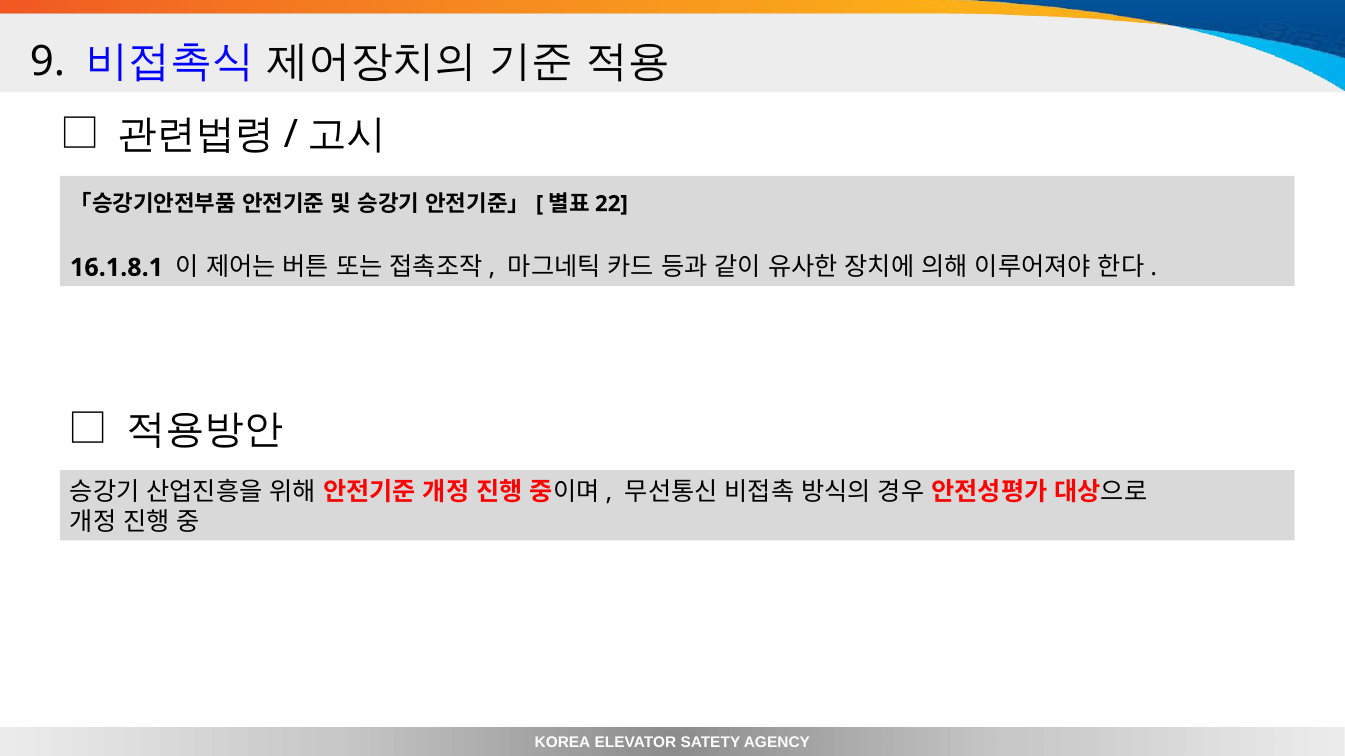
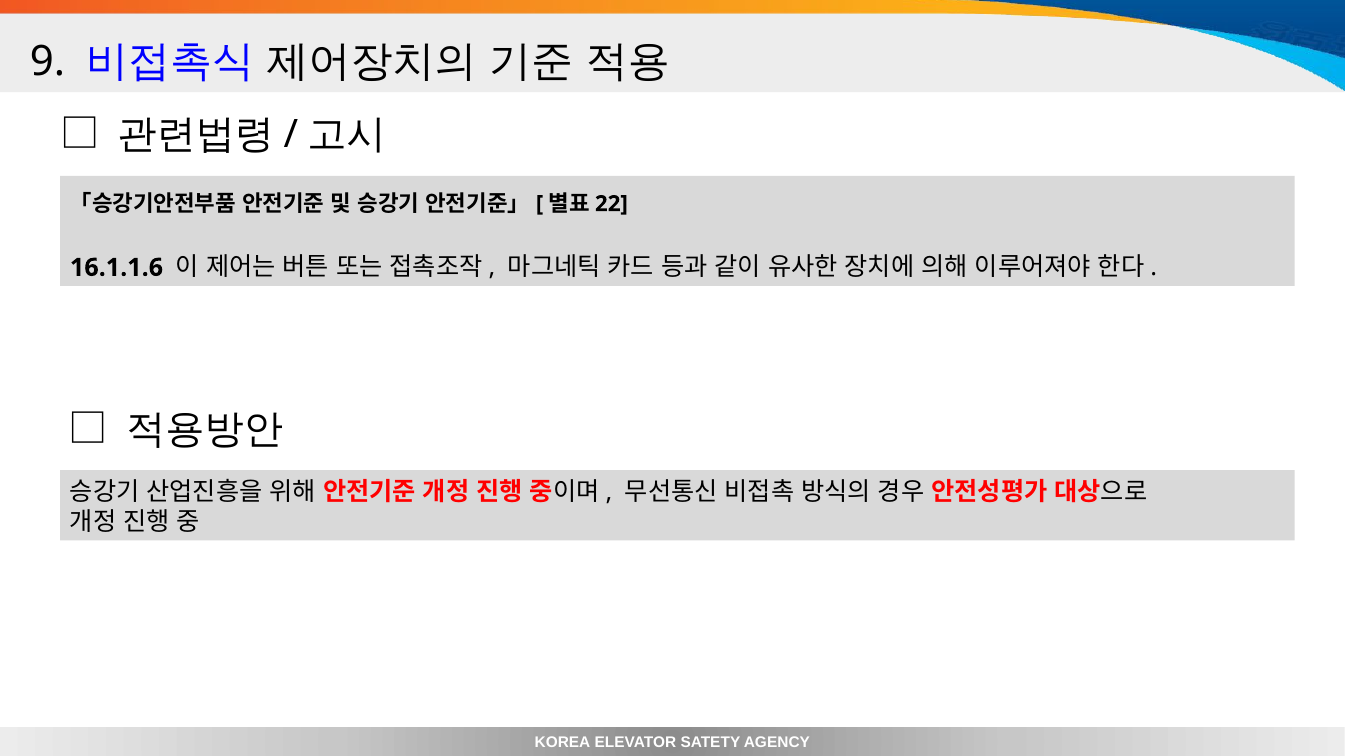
16.1.8.1: 16.1.8.1 -> 16.1.1.6 (117, 268)
